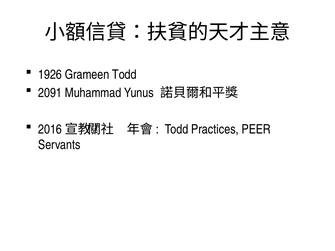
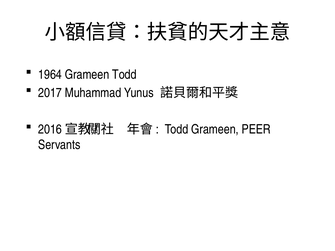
1926: 1926 -> 1964 (50, 75)
2091: 2091 -> 2017 (50, 93)
Todd Practices: Practices -> Grameen (215, 129)
